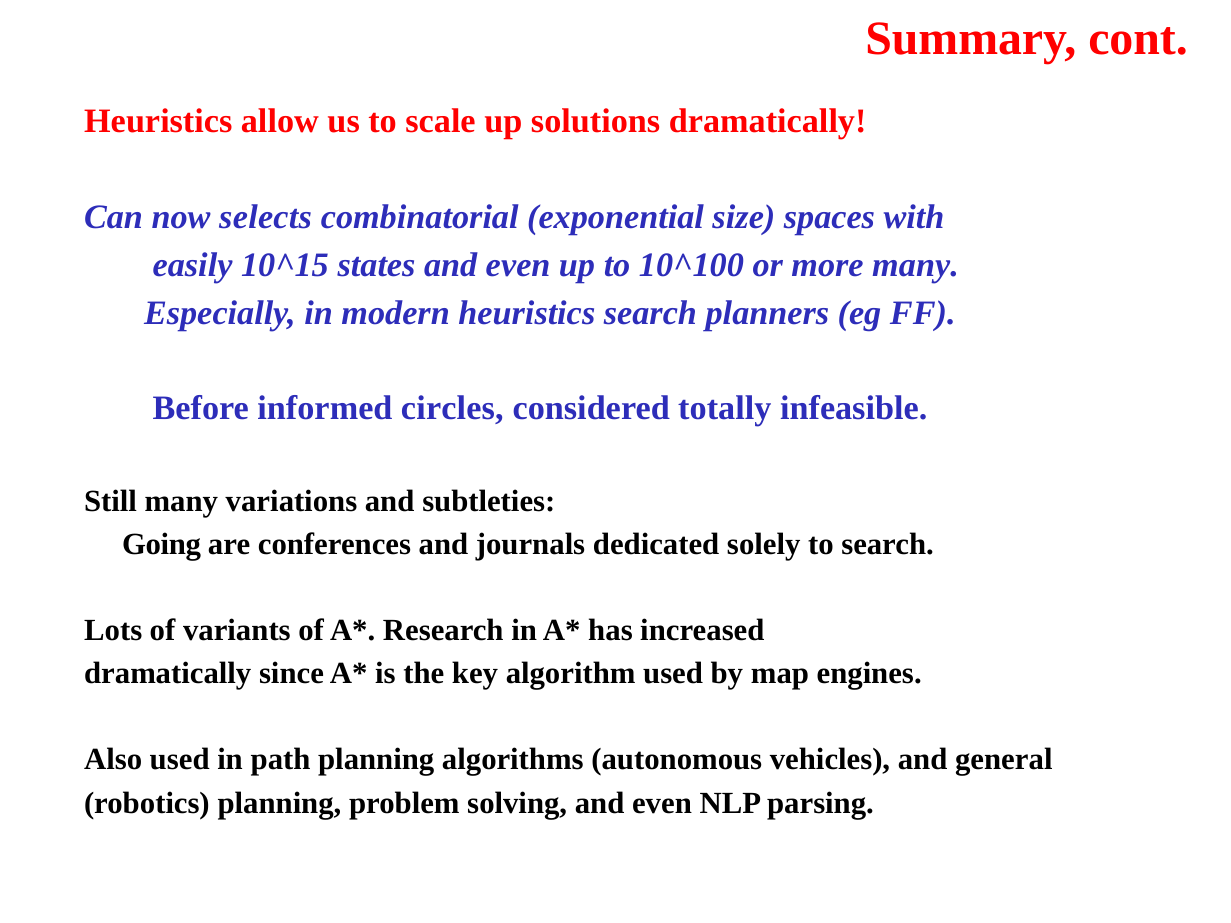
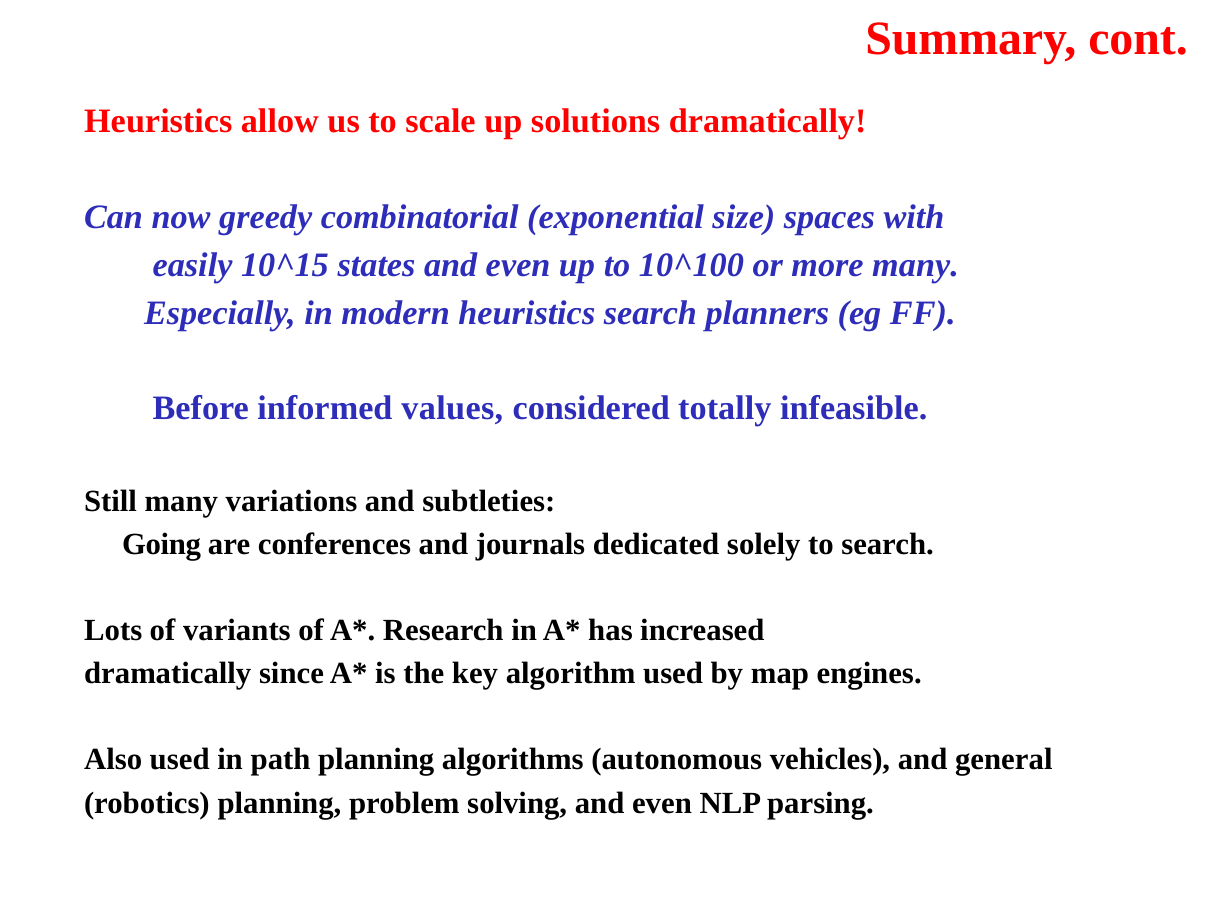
selects: selects -> greedy (266, 217)
circles: circles -> values (452, 409)
